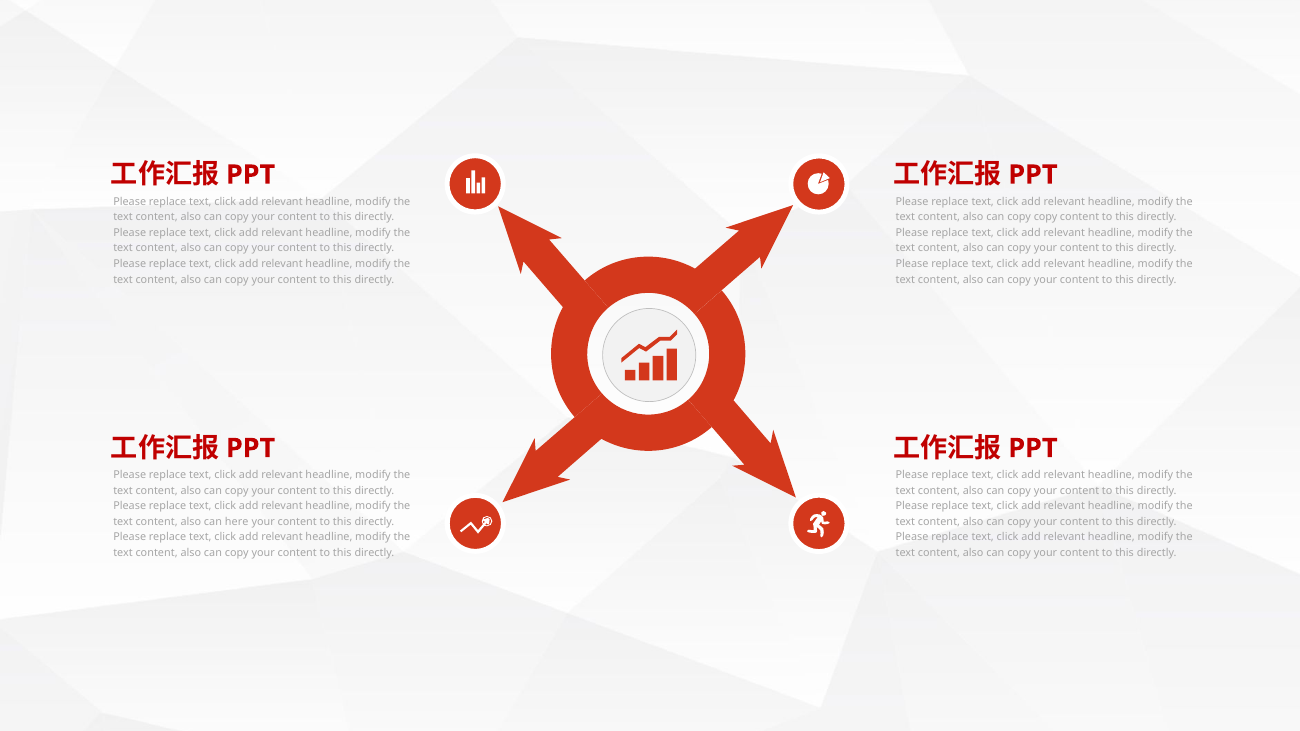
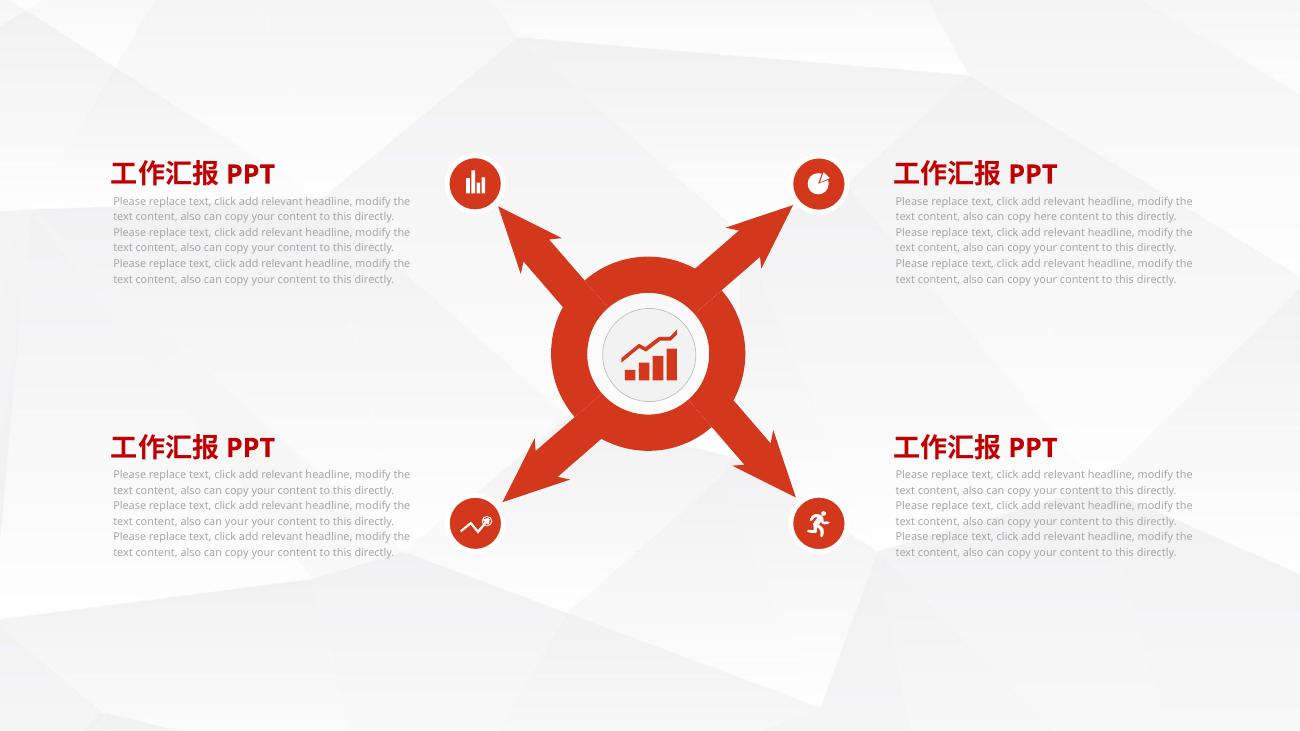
copy copy: copy -> here (1046, 217)
can here: here -> your (237, 522)
